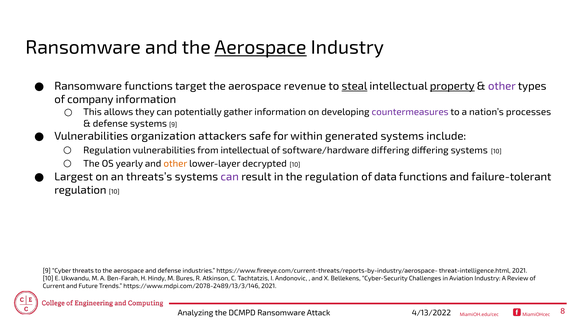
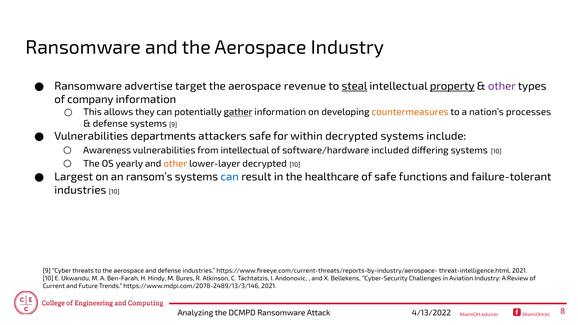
Aerospace underline: present -> none (261, 48)
Ransomware functions: functions -> advertise (149, 86)
gather underline: none -> present (238, 112)
countermeasures colour: purple -> orange (410, 112)
organization: organization -> departments (163, 136)
within generated: generated -> decrypted (352, 136)
Regulation: Regulation -> Awareness (107, 150)
software/hardware differing: differing -> included (390, 150)
threats’s: threats’s -> ransom’s (149, 177)
can colour: purple -> blue (230, 177)
the regulation: regulation -> healthcare (332, 177)
of data: data -> safe (385, 177)
regulation: regulation -> industries (80, 190)
